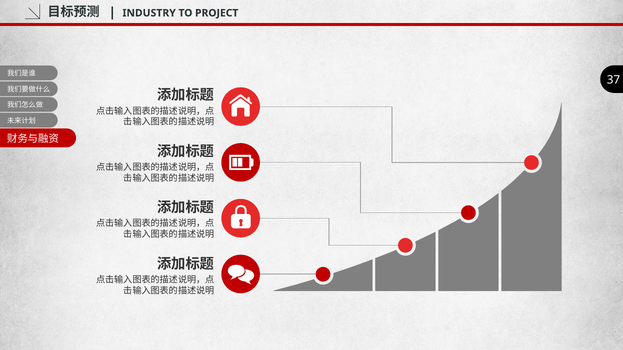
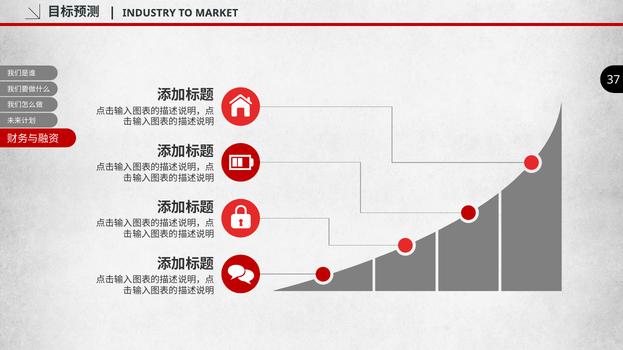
PROJECT: PROJECT -> MARKET (217, 13)
